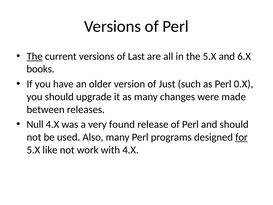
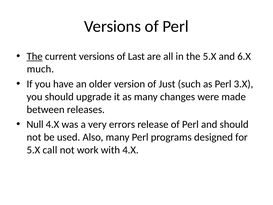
books: books -> much (40, 69)
0.X: 0.X -> 3.X (244, 84)
found: found -> errors (122, 124)
for underline: present -> none (241, 137)
like: like -> call (50, 150)
